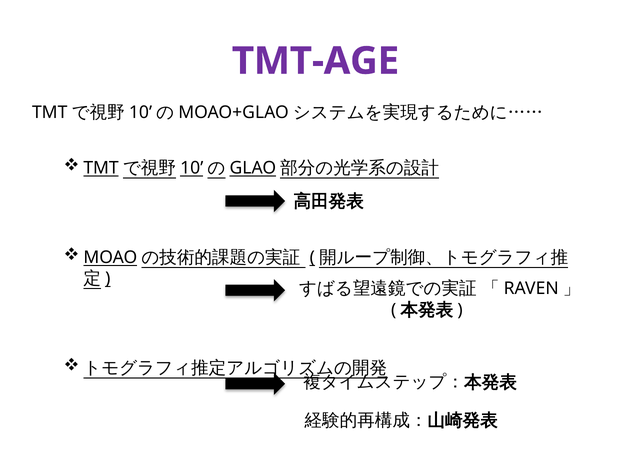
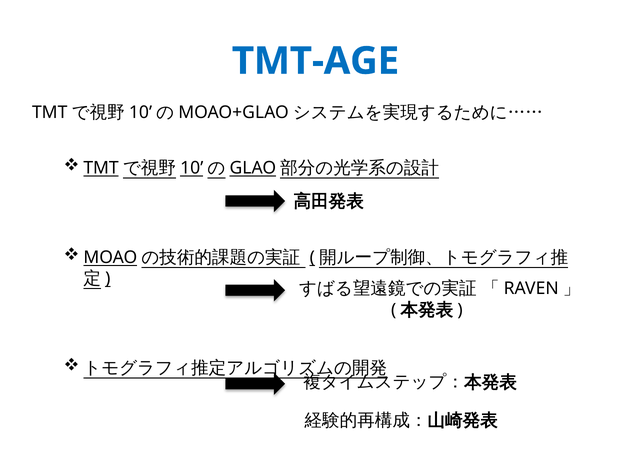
TMT-AGE colour: purple -> blue (316, 61)
